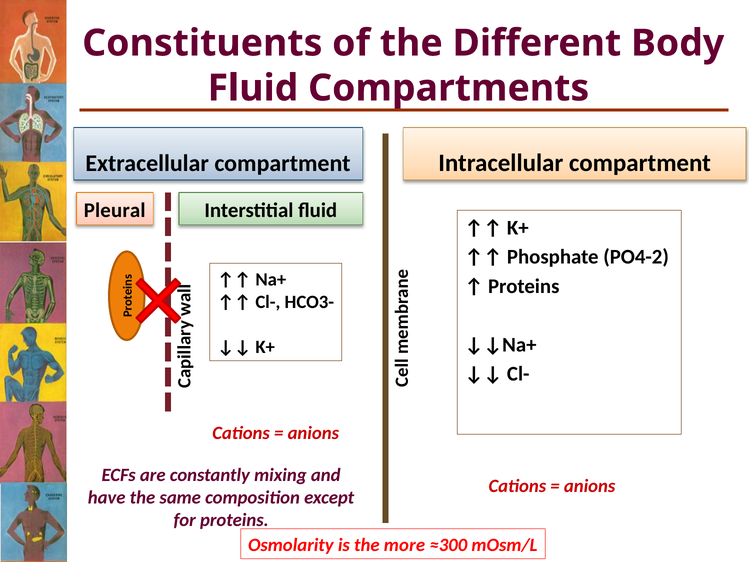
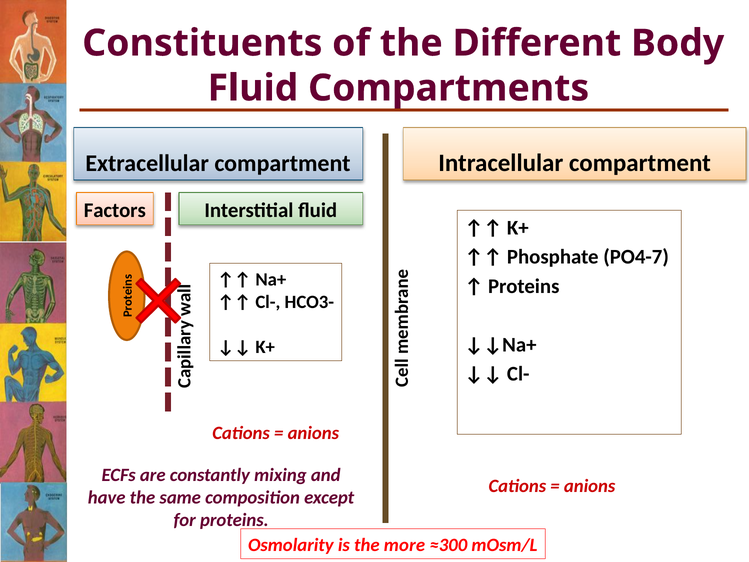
Pleural: Pleural -> Factors (115, 210)
PO4-2: PO4-2 -> PO4-7 (636, 257)
